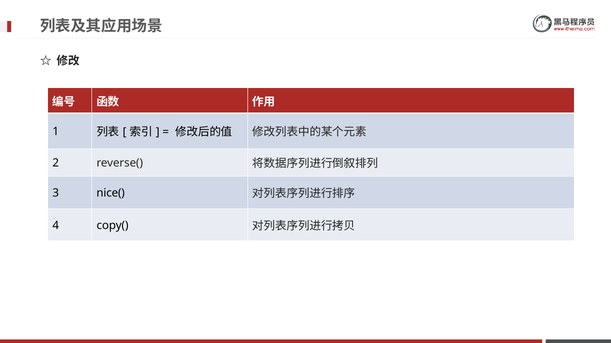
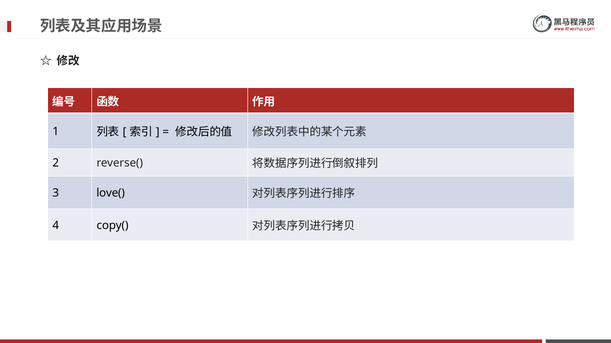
nice(: nice( -> love( (111, 193)
